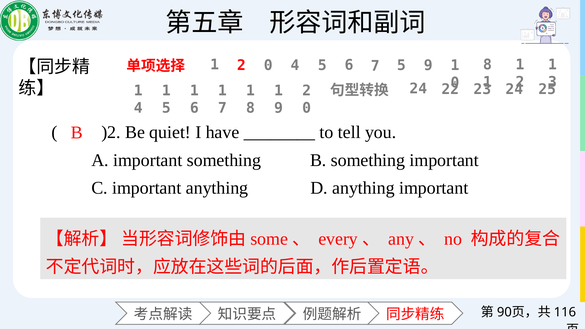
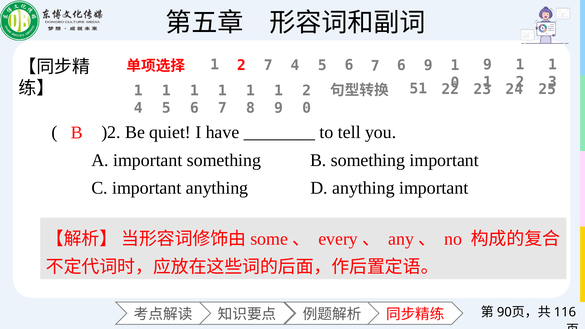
1 2 0: 0 -> 7 (268, 65)
7 5: 5 -> 6 (401, 65)
9 8: 8 -> 9 (487, 65)
24: 24 -> 51 (418, 89)
